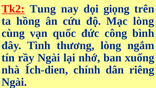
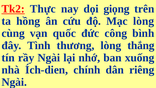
Tung: Tung -> Thực (43, 9)
ngắm: ngắm -> thắng (141, 45)
